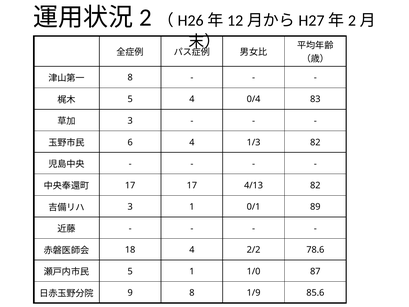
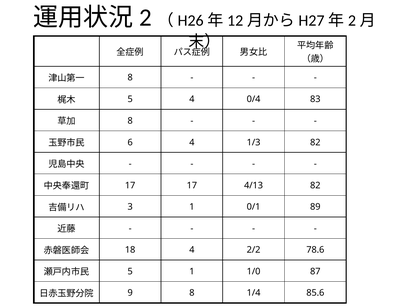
3: 3 -> 8 (130, 121)
1/9: 1/9 -> 1/4 (254, 293)
